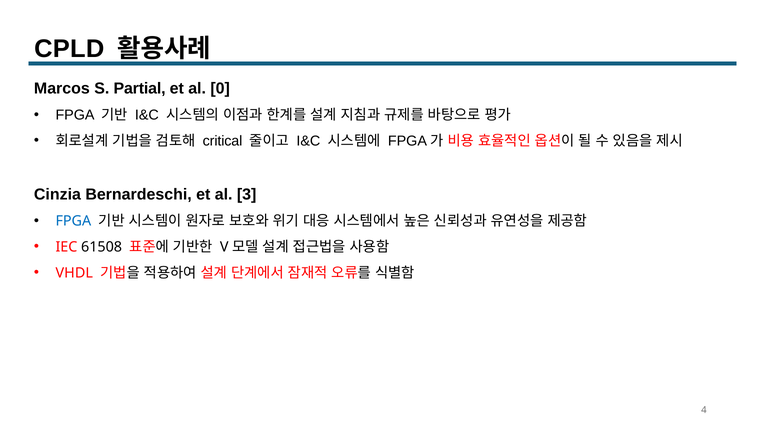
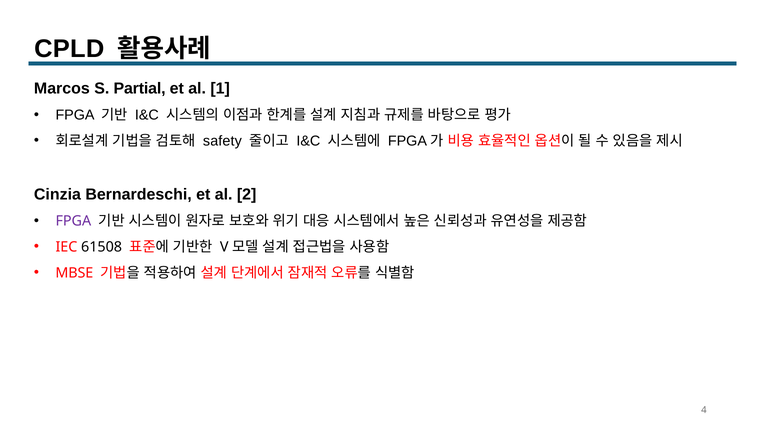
0: 0 -> 1 (220, 89)
critical: critical -> safety (222, 141)
3: 3 -> 2 (247, 195)
FPGA colour: blue -> purple (73, 221)
VHDL: VHDL -> MBSE (74, 273)
